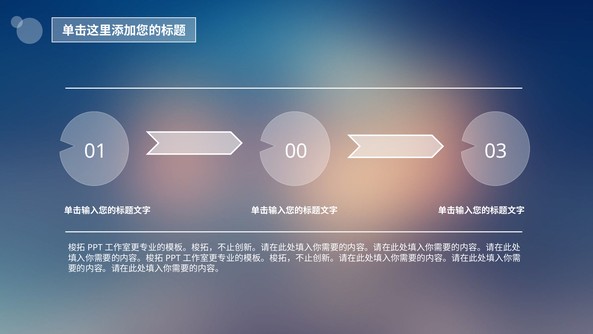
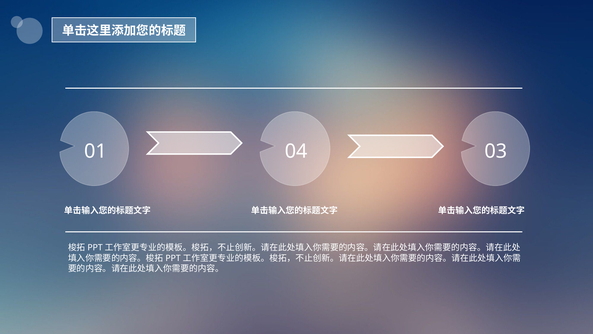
00: 00 -> 04 (296, 151)
